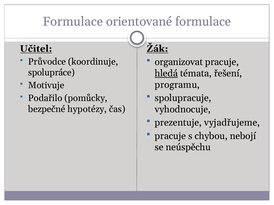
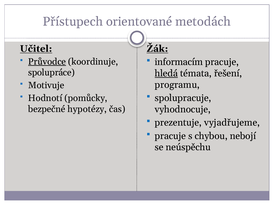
Formulace: Formulace -> Přístupech (73, 22)
orientované formulace: formulace -> metodách (203, 22)
organizovat: organizovat -> informacím (179, 62)
Průvodce underline: none -> present (47, 62)
Podařilo: Podařilo -> Hodnotí (45, 98)
